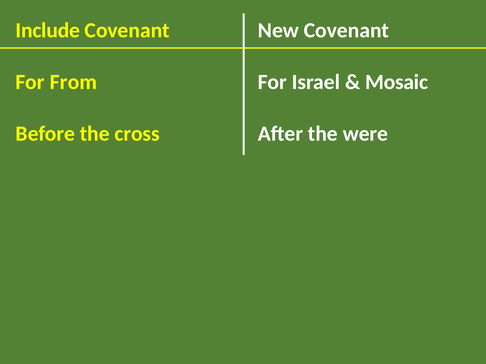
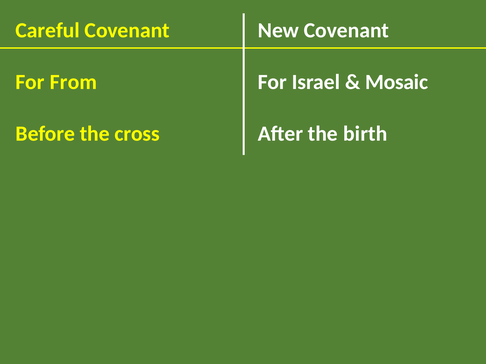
Include: Include -> Careful (48, 30)
were: were -> birth (365, 134)
